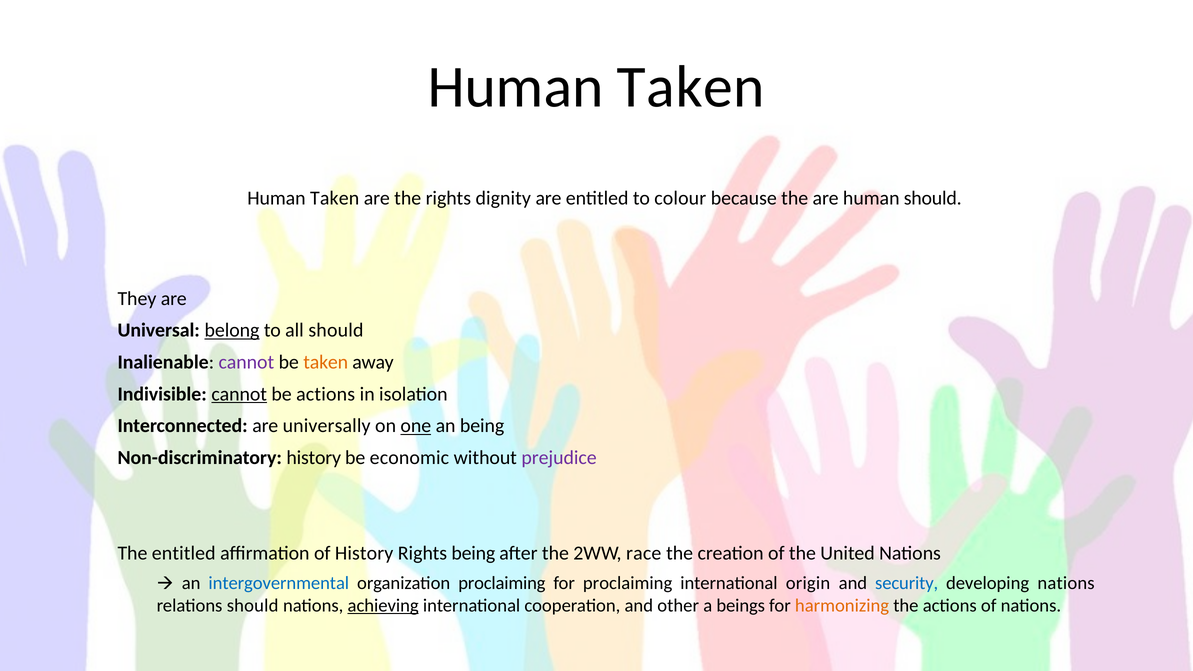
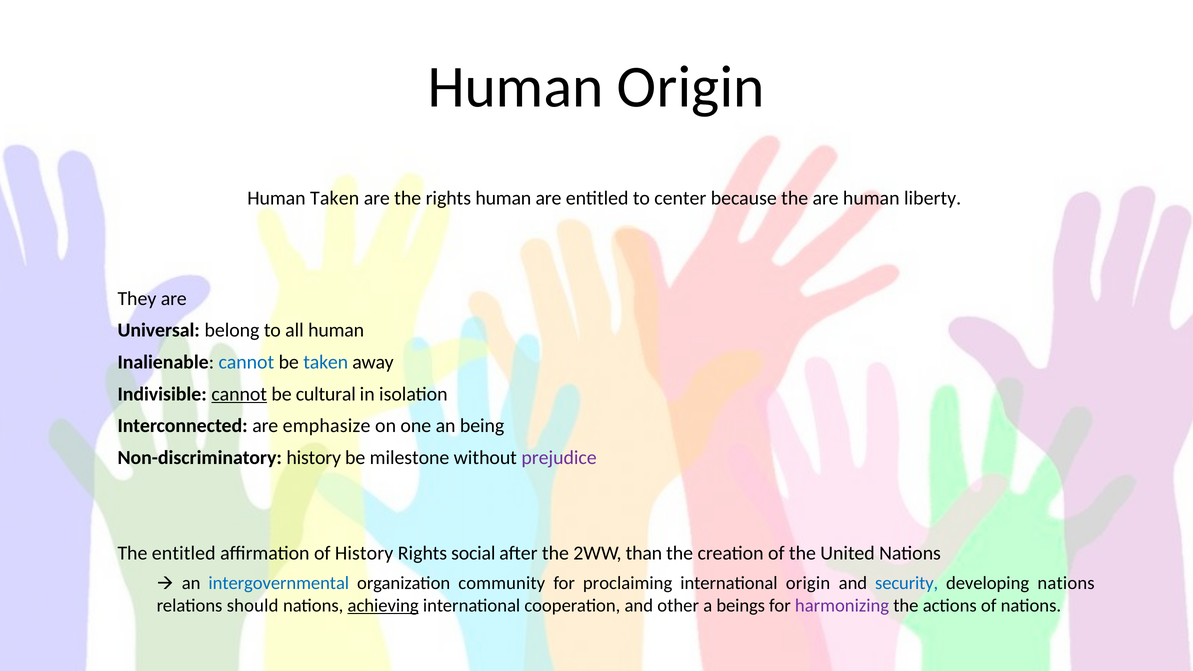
Taken: Taken -> Origin (691, 87)
rights dignity: dignity -> human (503, 198)
colour: colour -> center (680, 198)
human should: should -> liberty (933, 198)
belong underline: present -> none (232, 330)
all should: should -> human (336, 330)
cannot colour: purple -> blue (246, 362)
taken colour: orange -> blue (326, 362)
be actions: actions -> cultural (326, 394)
universally: universally -> emphasize (327, 426)
one underline: present -> none (416, 426)
economic: economic -> milestone (410, 458)
Rights being: being -> social (473, 553)
race: race -> than (644, 553)
organization proclaiming: proclaiming -> community (502, 583)
harmonizing colour: orange -> purple (842, 606)
